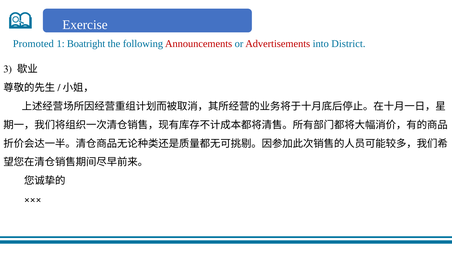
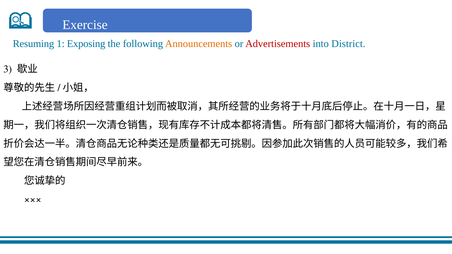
Promoted: Promoted -> Resuming (33, 44)
Boatright: Boatright -> Exposing (86, 44)
Announcements colour: red -> orange (199, 44)
